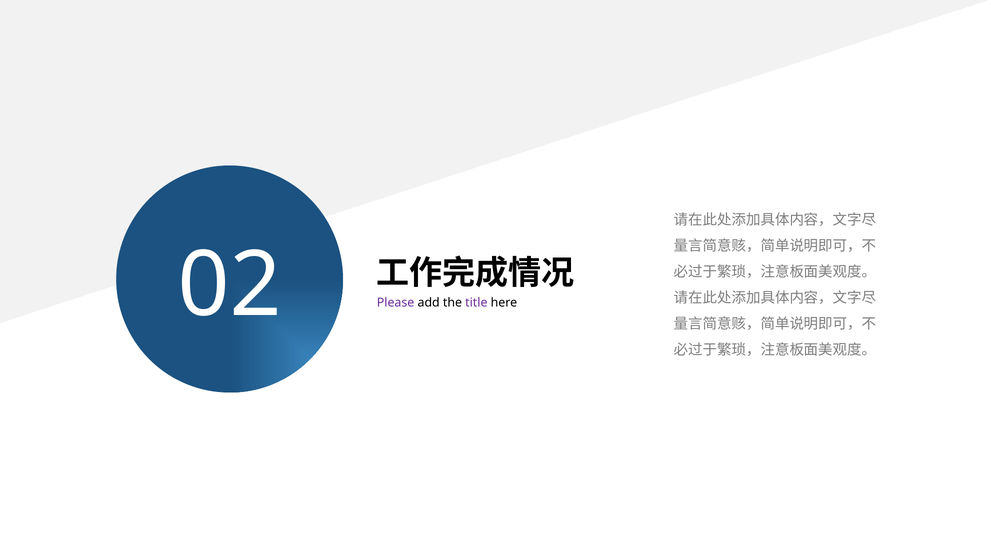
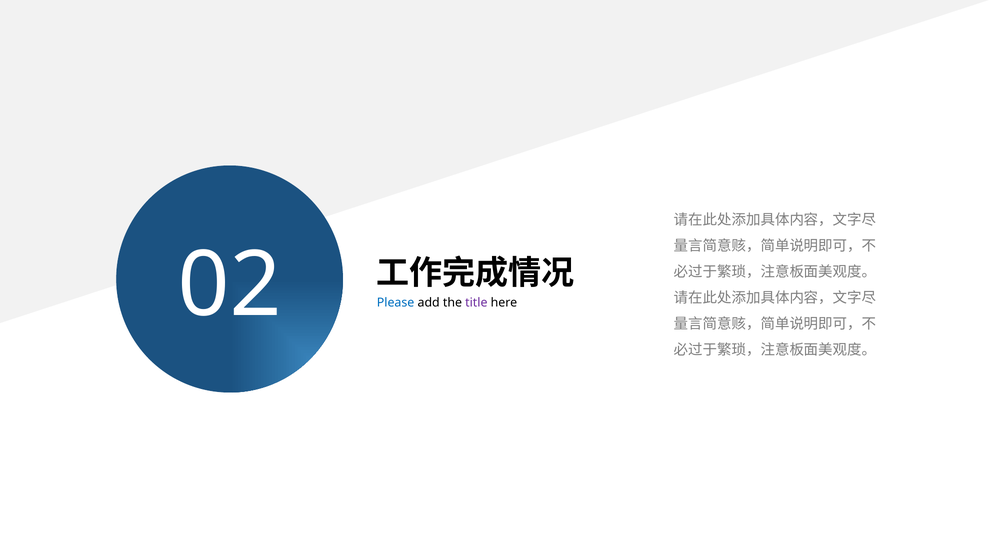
Please colour: purple -> blue (396, 302)
